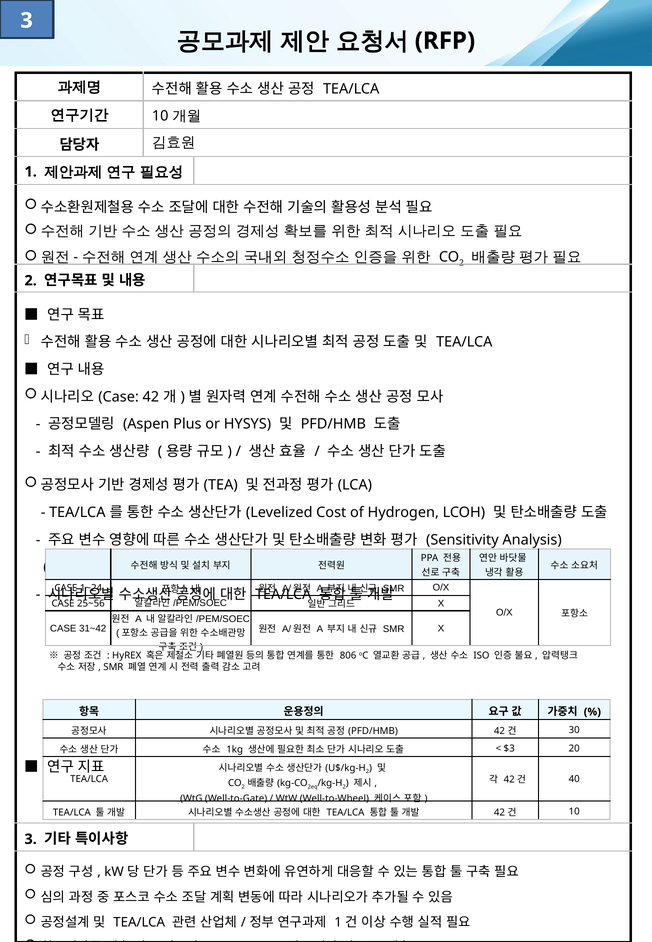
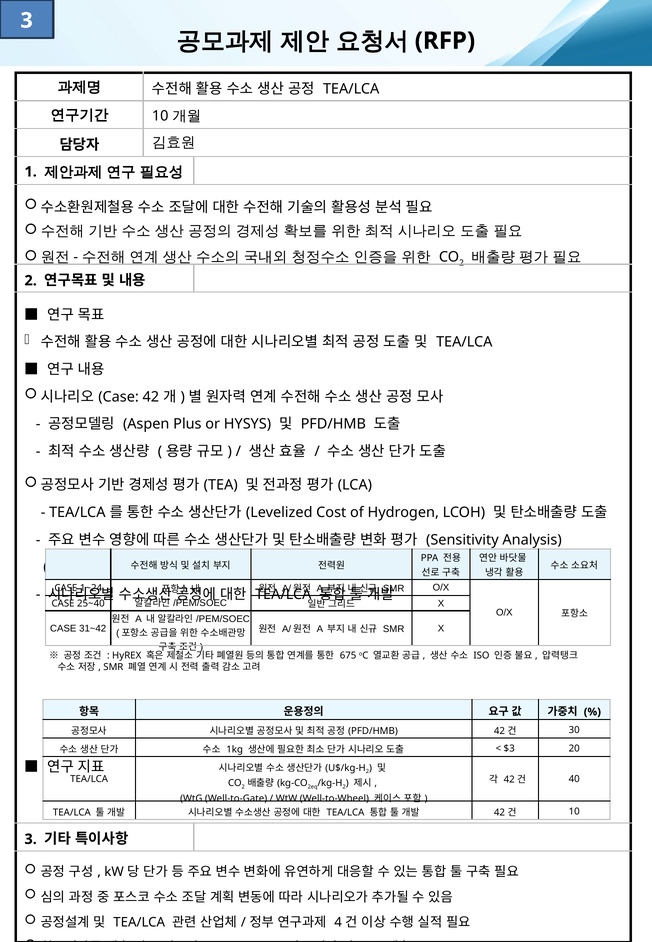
25~56: 25~56 -> 25~40 (91, 604)
806: 806 -> 675 (348, 655)
1: 1 -> 4 (338, 922)
